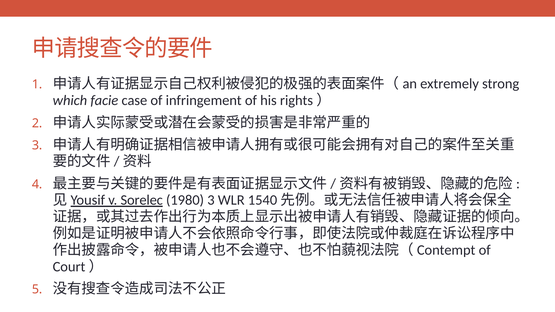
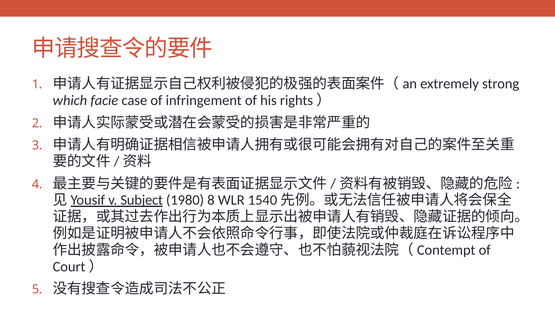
Sorelec: Sorelec -> Subject (142, 200)
1980 3: 3 -> 8 (211, 200)
